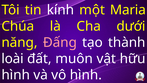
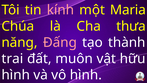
kính colour: white -> pink (60, 10)
dưới: dưới -> thưa (131, 26)
loài: loài -> trai (12, 58)
